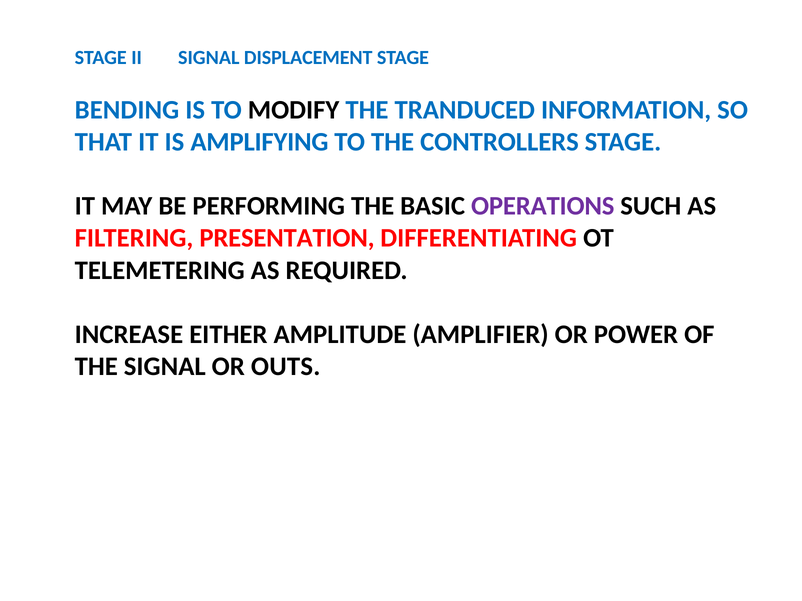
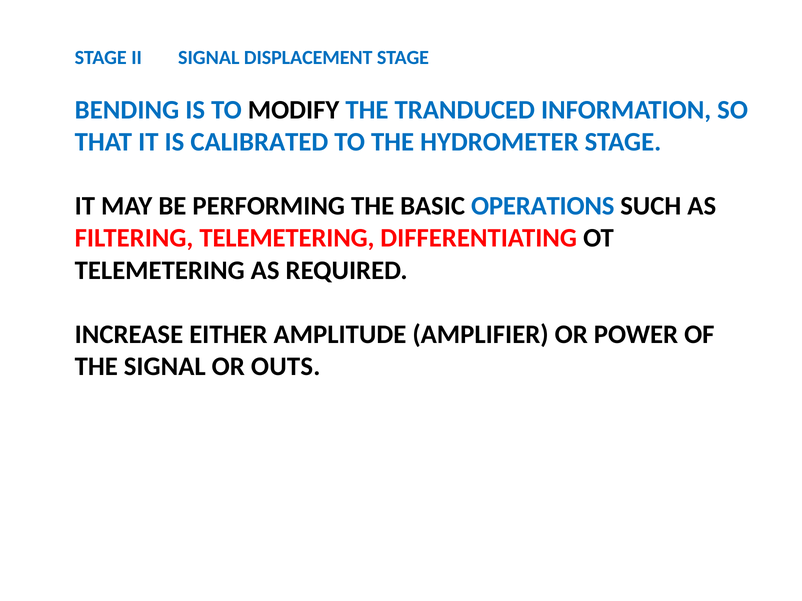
AMPLIFYING: AMPLIFYING -> CALIBRATED (259, 142)
CONTROLLERS: CONTROLLERS -> HYDROMETER (499, 142)
OPERATIONS colour: purple -> blue (543, 206)
FILTERING PRESENTATION: PRESENTATION -> TELEMETERING (287, 238)
